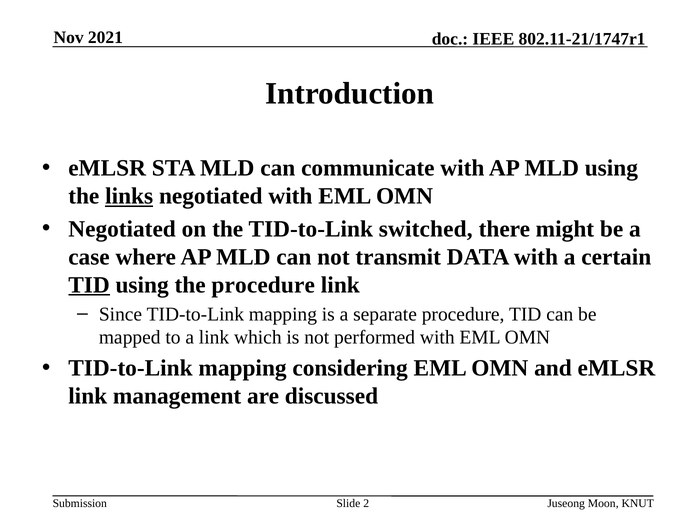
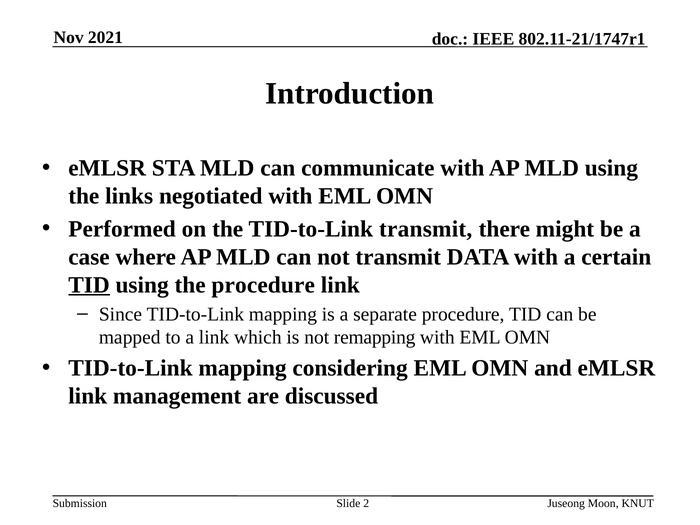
links underline: present -> none (129, 196)
Negotiated: Negotiated -> Performed (122, 229)
TID-to-Link switched: switched -> transmit (426, 229)
performed: performed -> remapping (375, 337)
